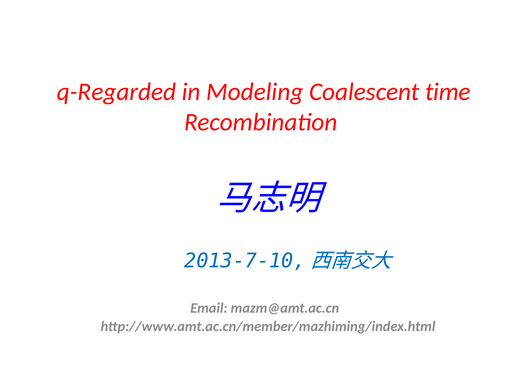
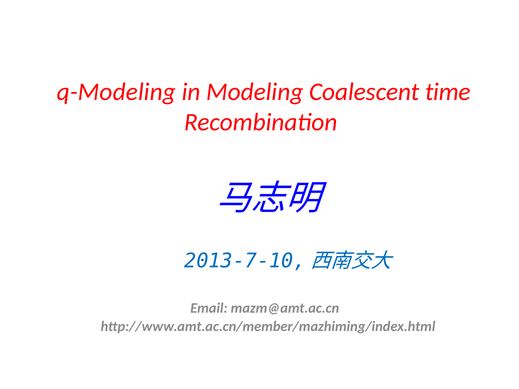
q-Regarded: q-Regarded -> q-Modeling (116, 92)
